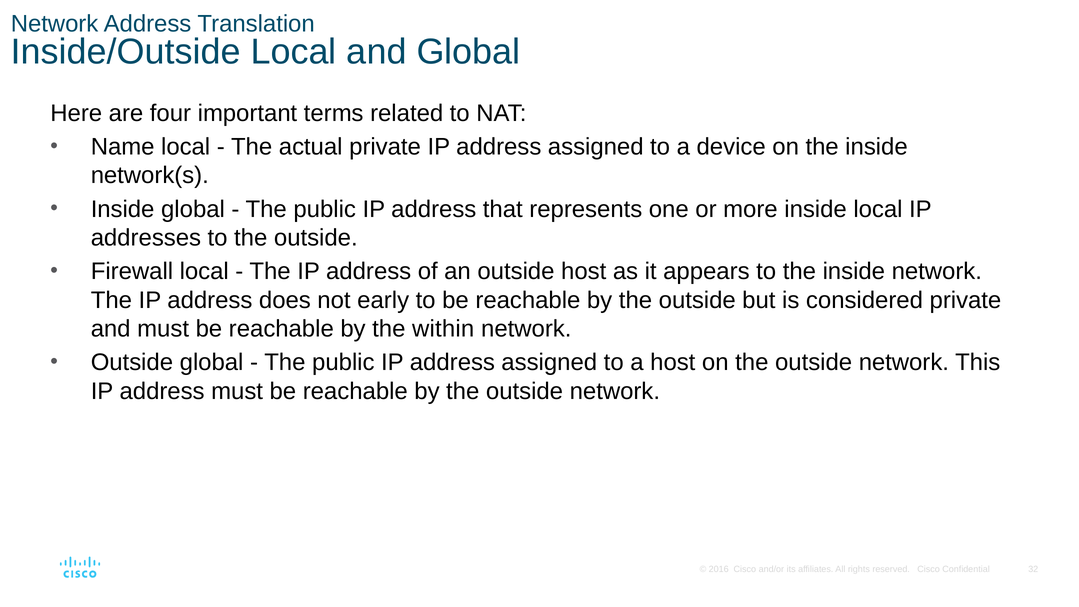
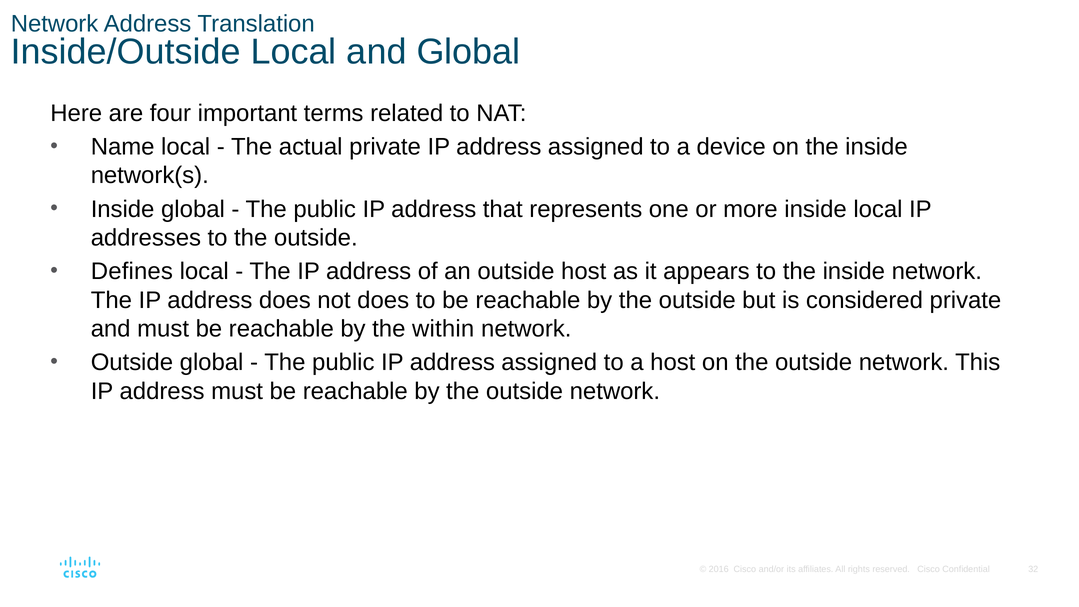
Firewall: Firewall -> Defines (132, 271)
not early: early -> does (383, 300)
